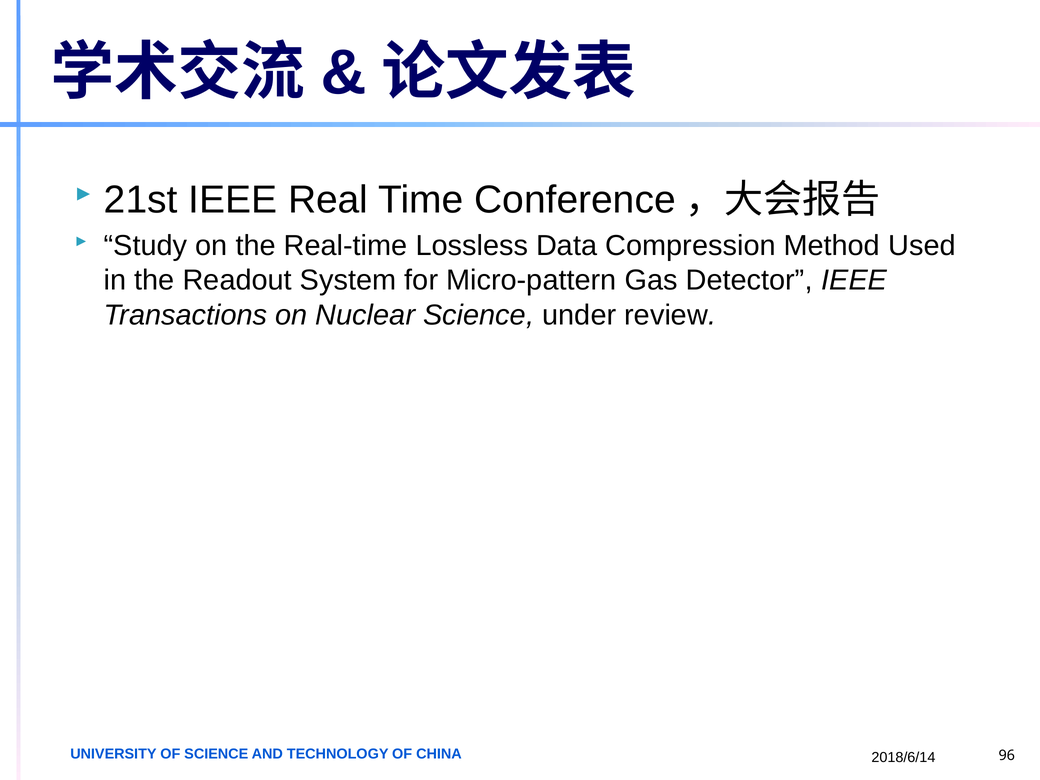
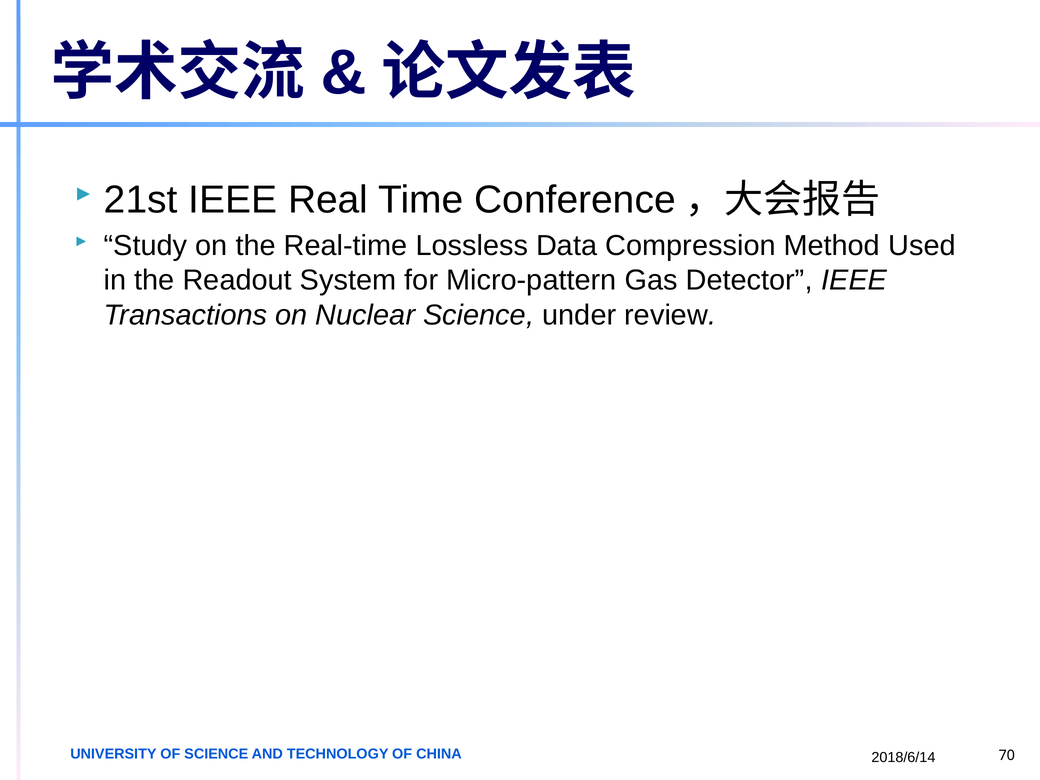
96: 96 -> 70 (1007, 755)
